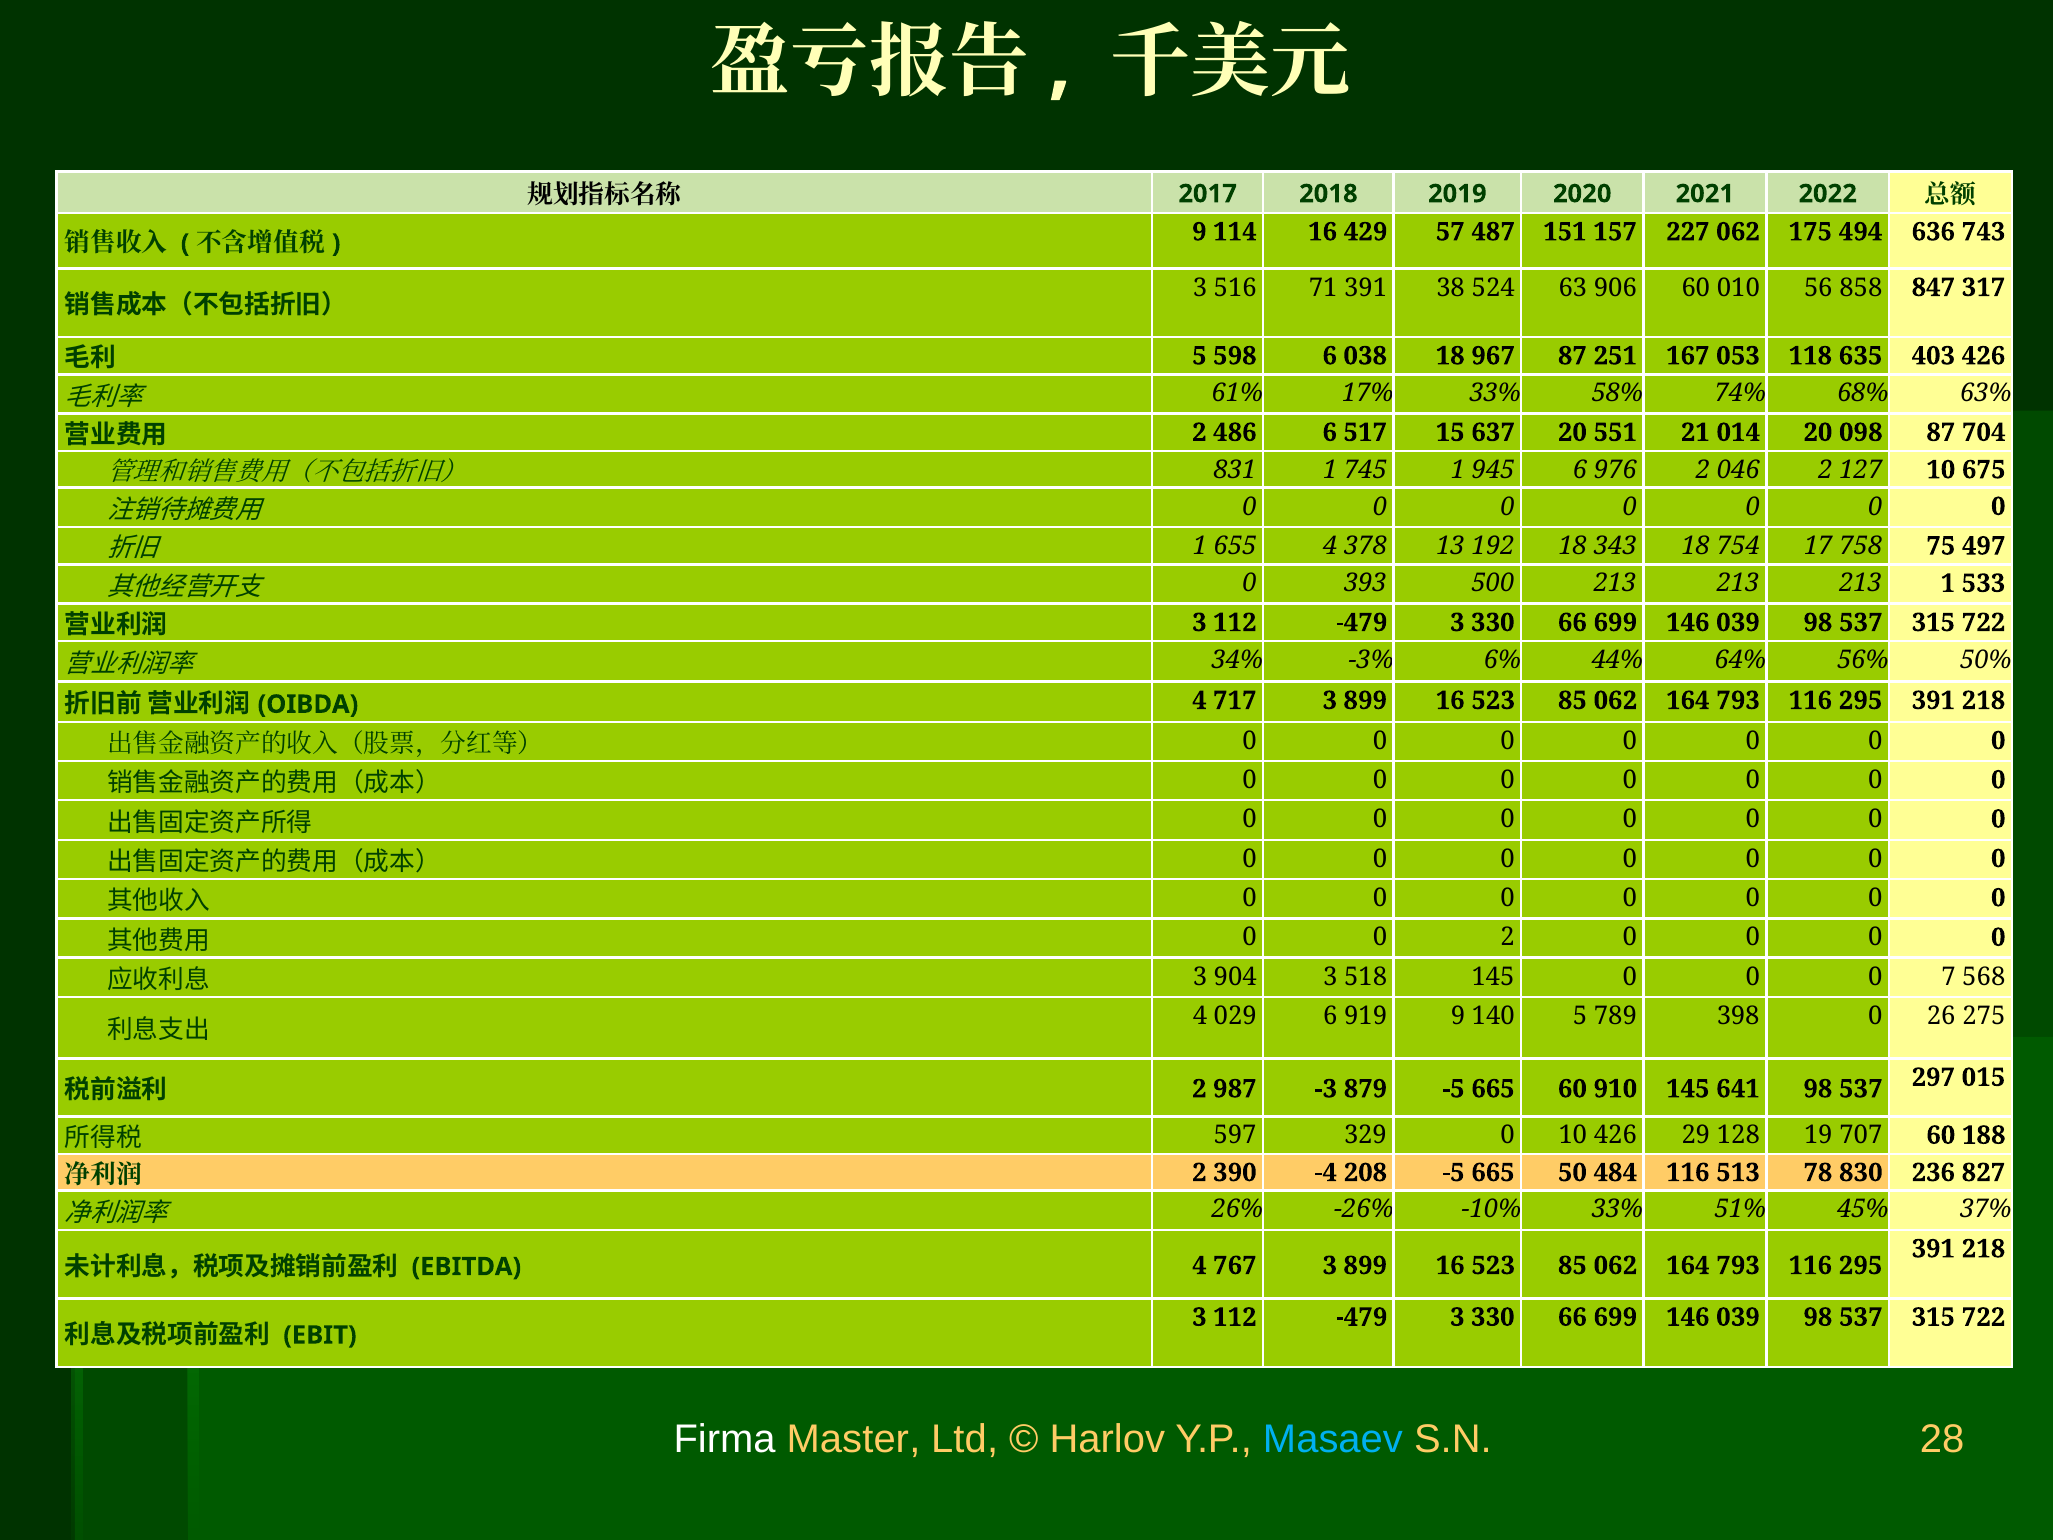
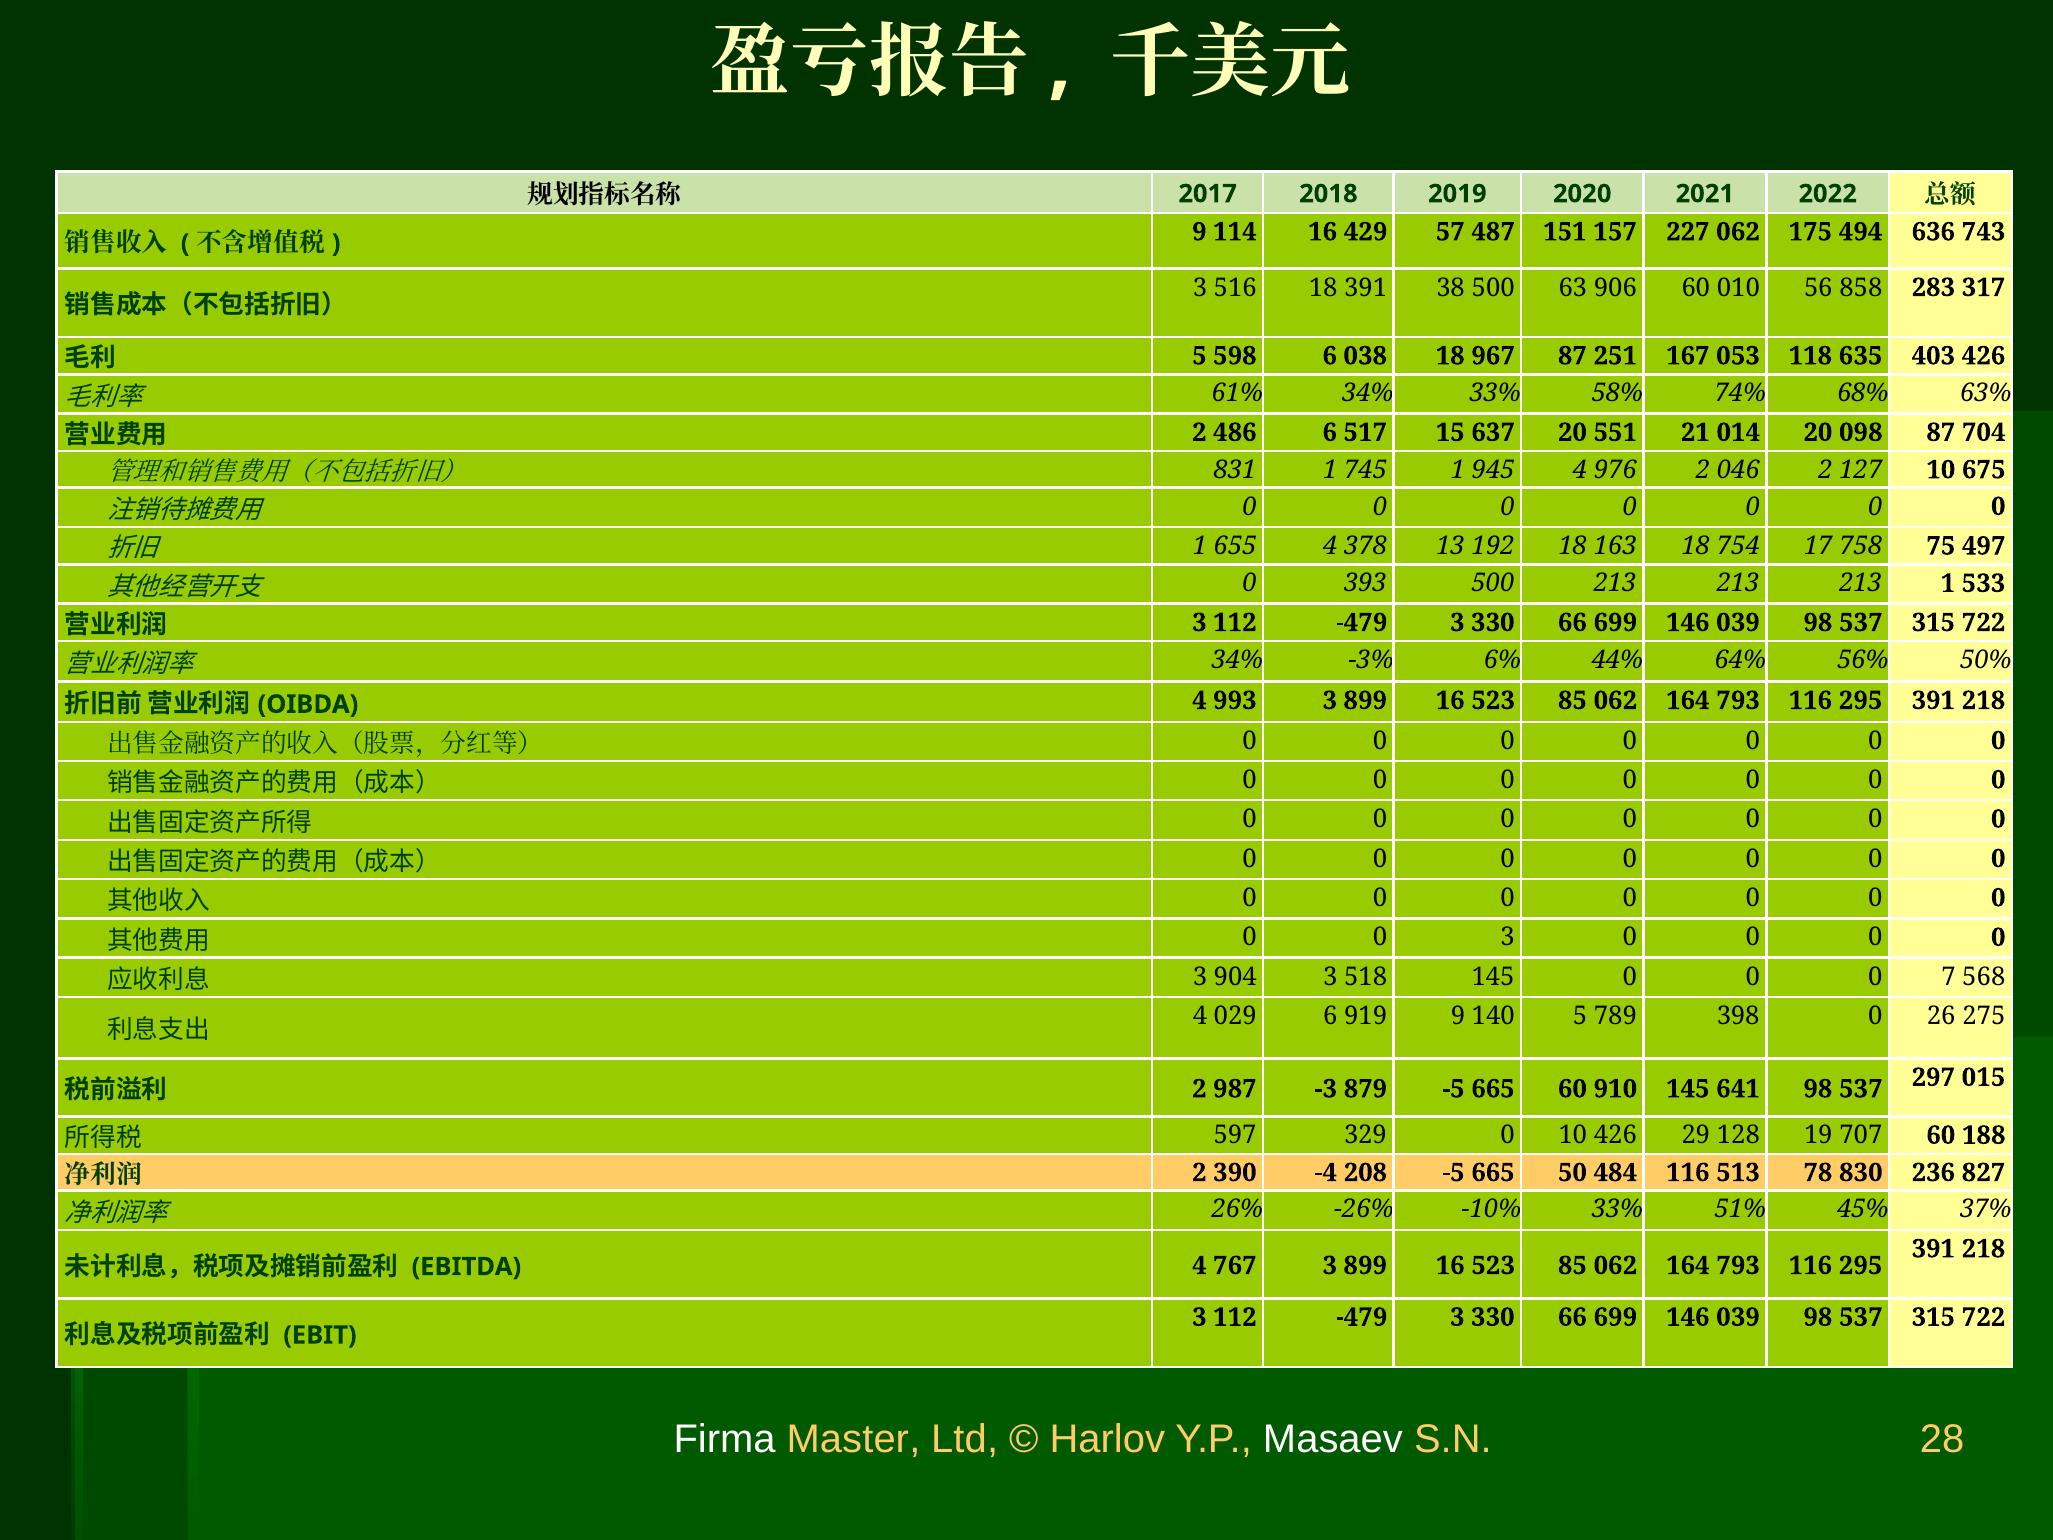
516 71: 71 -> 18 (1323, 288)
38 524: 524 -> 500 (1493, 288)
847: 847 -> 283 (1933, 288)
61% 17%: 17% -> 34% (1368, 393)
945 6: 6 -> 4 (1580, 470)
343: 343 -> 163 (1615, 546)
717: 717 -> 993 (1235, 700)
0 2: 2 -> 3 (1508, 937)
Masaev colour: light blue -> white (1333, 1439)
